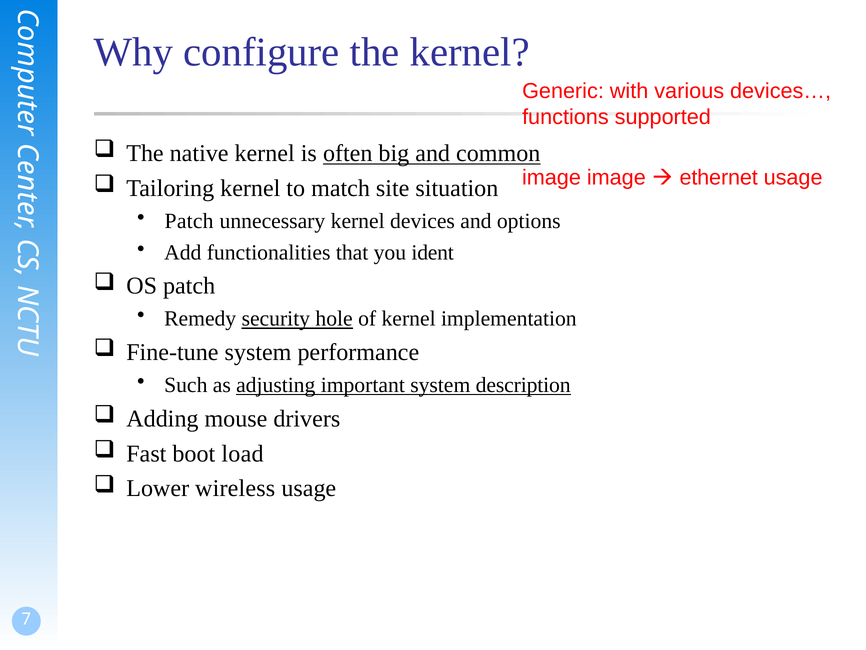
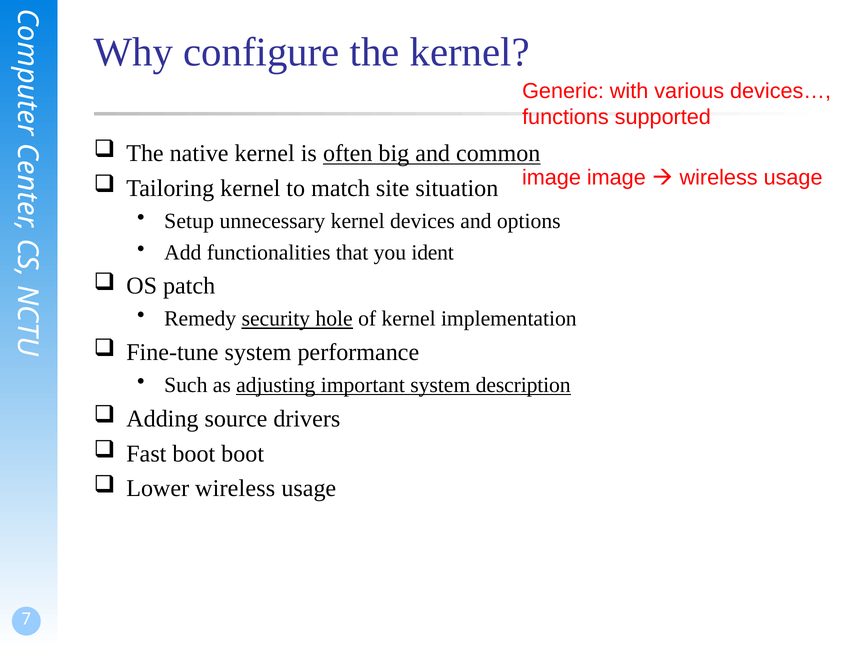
ethernet: ethernet -> wireless (719, 178)
Patch: Patch -> Setup (189, 221)
mouse: mouse -> source (236, 418)
boot load: load -> boot (243, 453)
